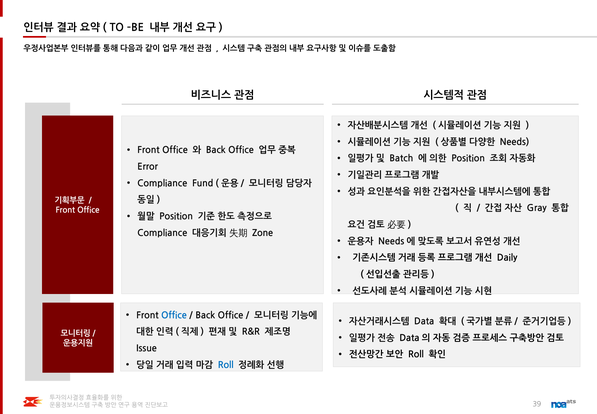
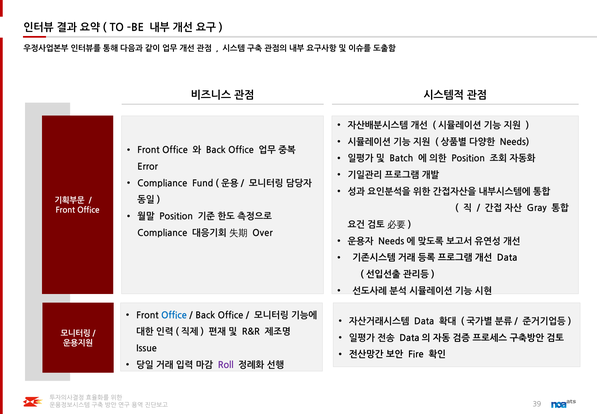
Zone: Zone -> Over (263, 233)
Daily: Daily -> Data (507, 257)
Roll: Roll -> Fire (416, 354)
Roll colour: blue -> purple (226, 364)
